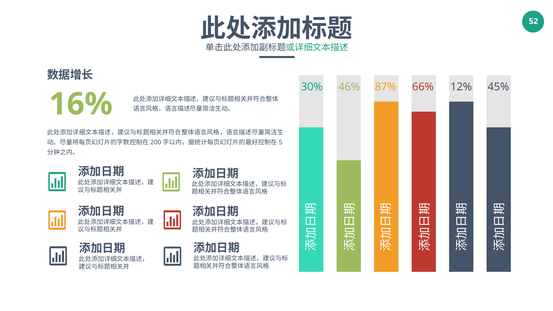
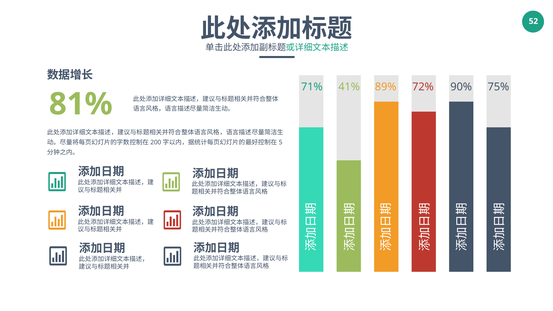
30%: 30% -> 71% (312, 87)
46%: 46% -> 41% (349, 87)
87%: 87% -> 89% (386, 87)
66%: 66% -> 72% (423, 87)
12%: 12% -> 90% (461, 87)
45%: 45% -> 75% (498, 87)
16%: 16% -> 81% (81, 104)
